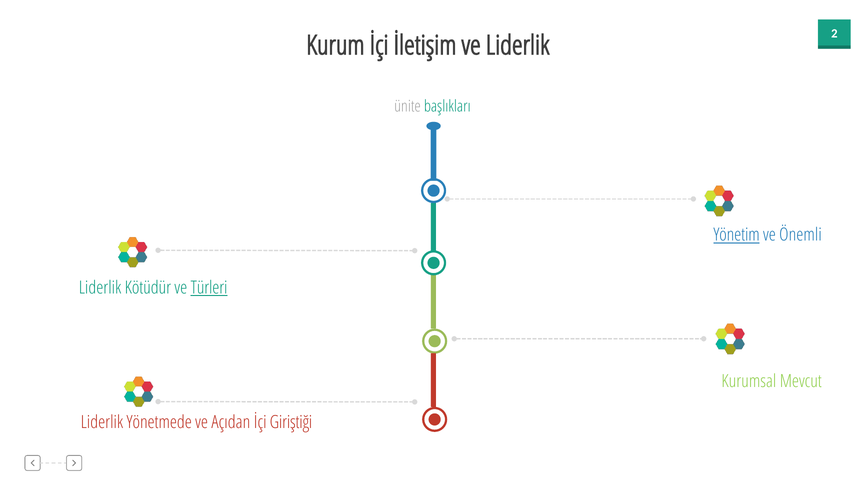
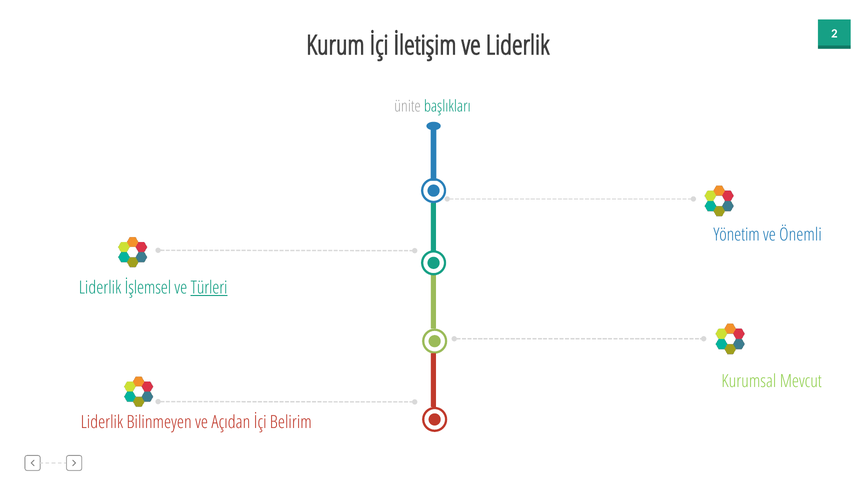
Yönetim underline: present -> none (737, 235)
Kötüdür: Kötüdür -> İşlemsel (148, 287)
Yönetmede: Yönetmede -> Bilinmeyen (159, 422)
Giriştiği: Giriştiği -> Belirim (291, 422)
